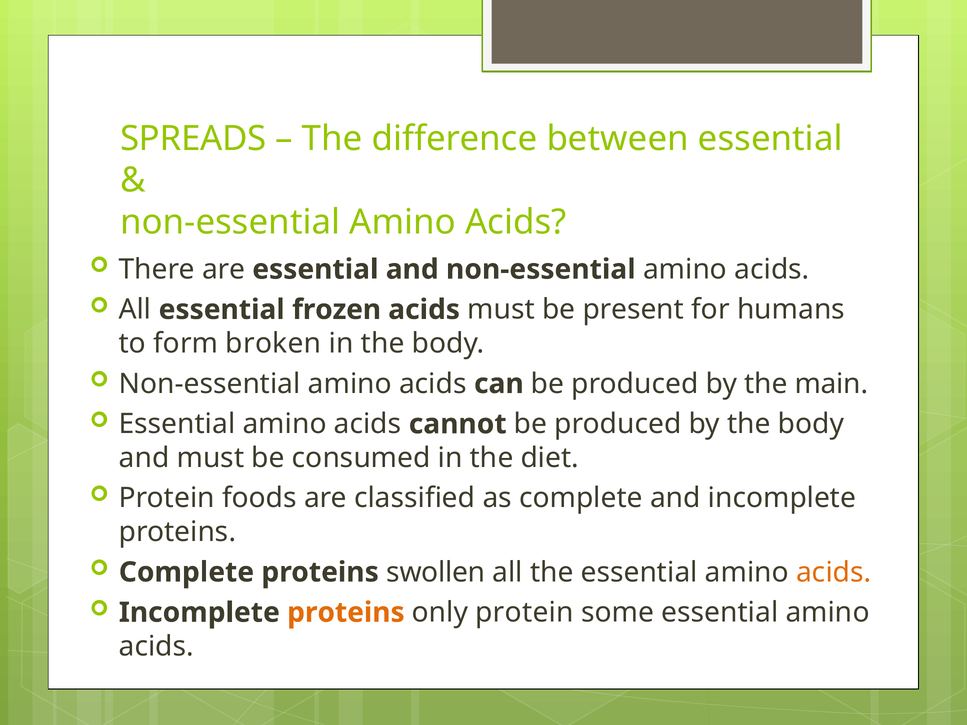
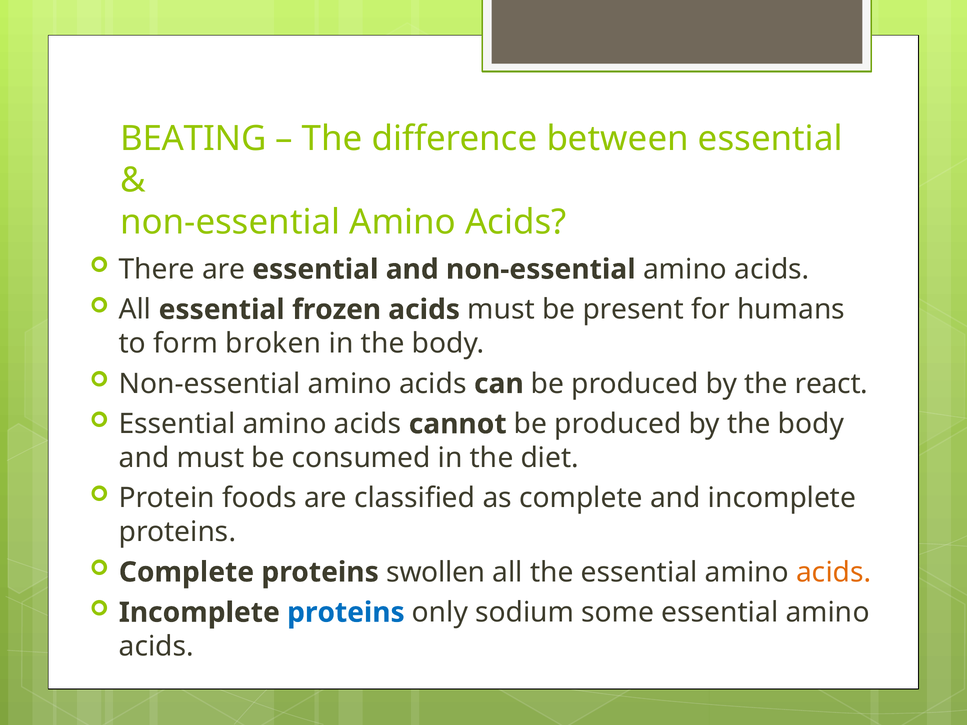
SPREADS: SPREADS -> BEATING (193, 139)
main: main -> react (831, 384)
proteins colour: orange -> blue (346, 613)
only protein: protein -> sodium (525, 613)
